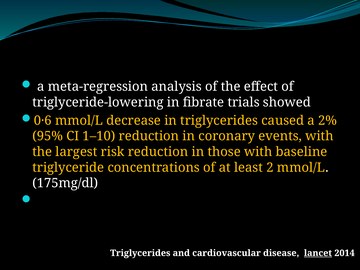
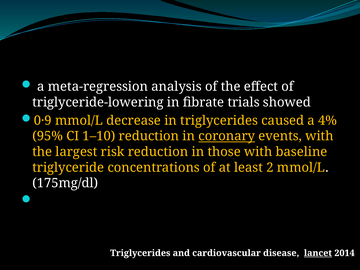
0·6: 0·6 -> 0·9 (43, 121)
2%: 2% -> 4% (328, 121)
coronary underline: none -> present (227, 136)
